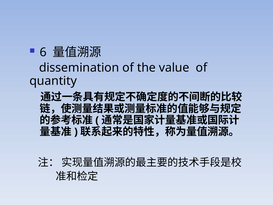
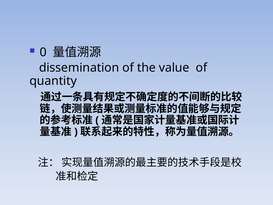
6: 6 -> 0 (43, 52)
